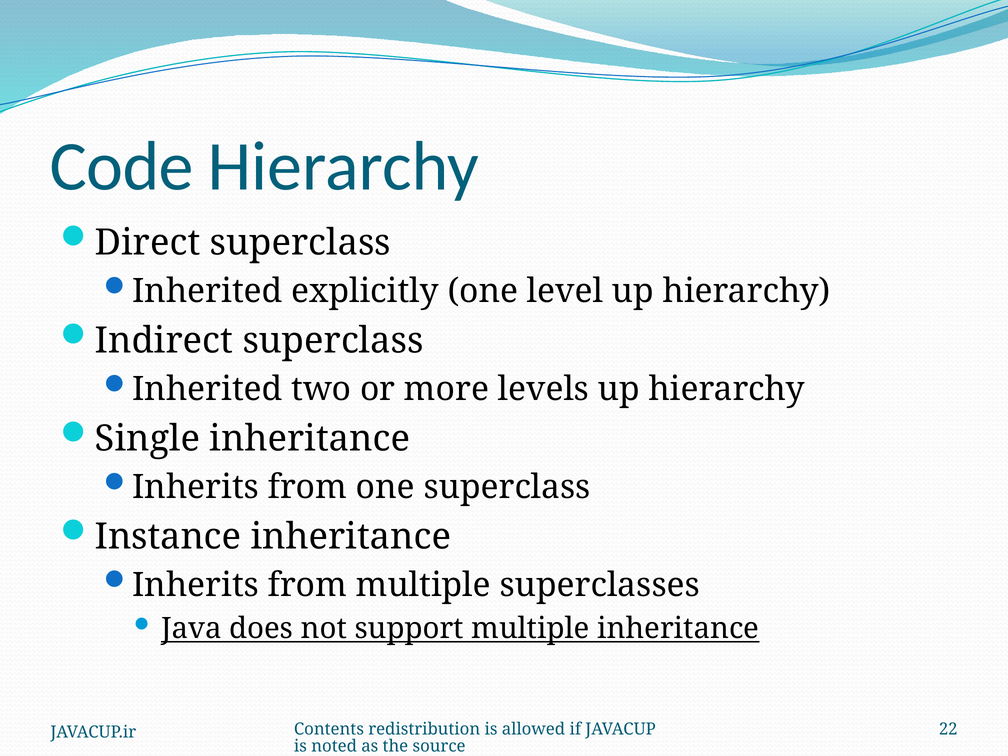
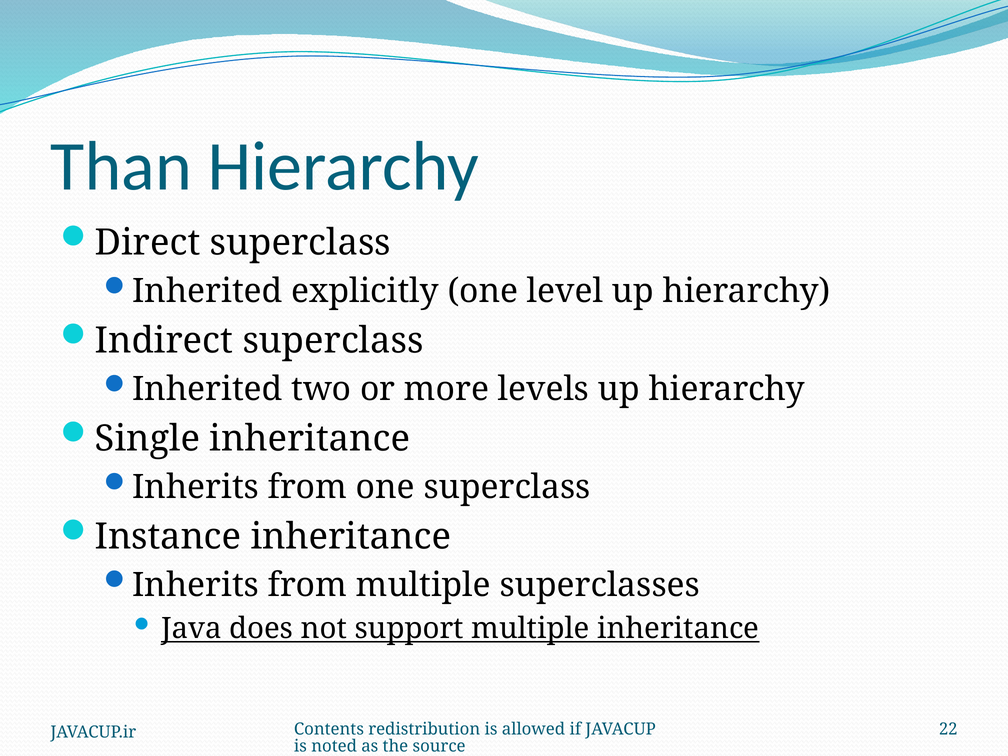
Code: Code -> Than (121, 166)
